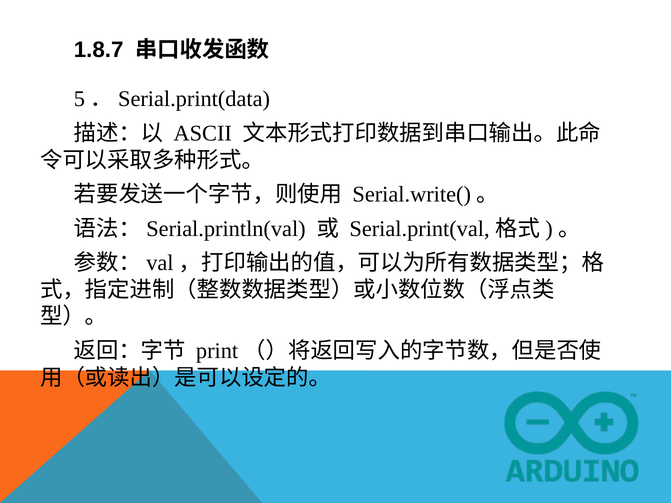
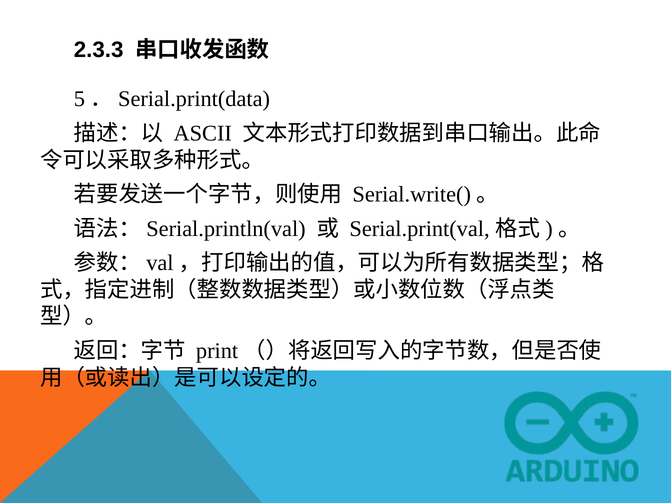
1.8.7: 1.8.7 -> 2.3.3 (99, 50)
